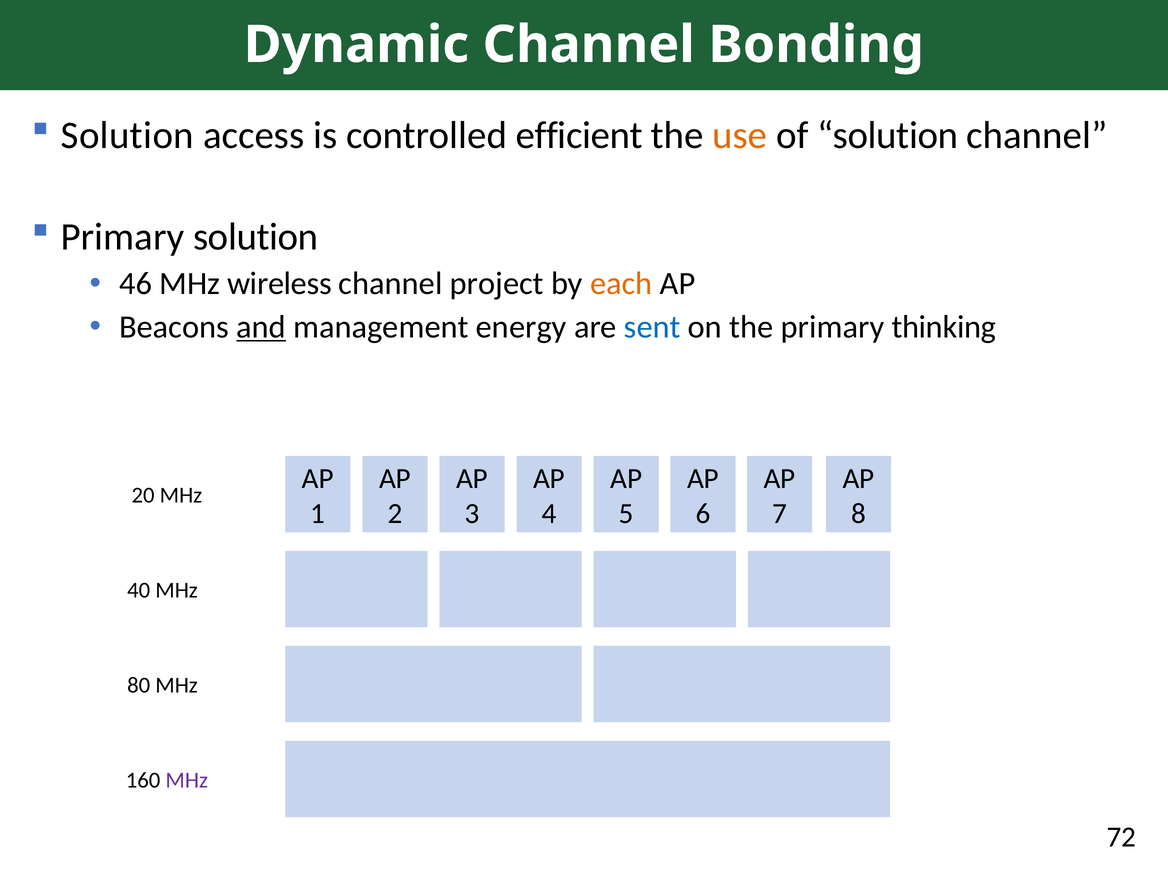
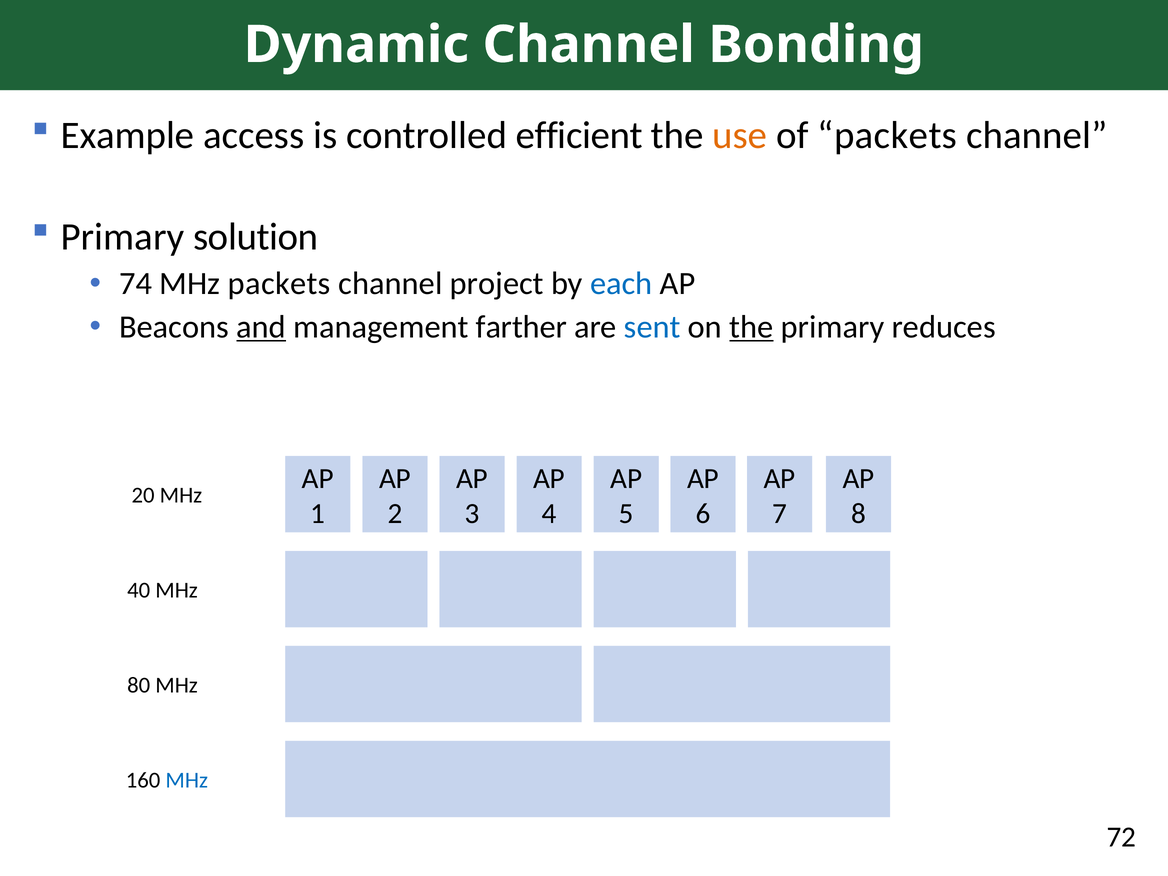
Solution: Solution -> Example (128, 135)
of solution: solution -> packets (887, 135)
46: 46 -> 74 (136, 284)
MHz wireless: wireless -> packets (279, 284)
each colour: orange -> blue (621, 284)
energy: energy -> farther (521, 327)
the underline: none -> present (751, 327)
thinking: thinking -> reduces (944, 327)
MHz colour: purple -> blue (187, 780)
